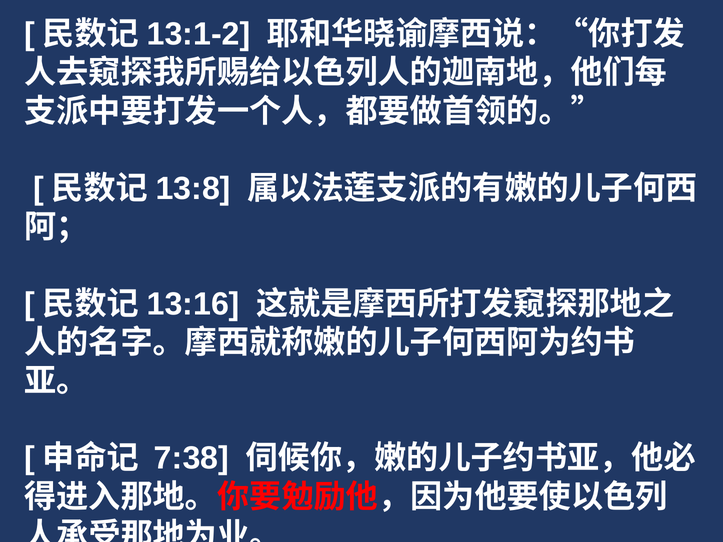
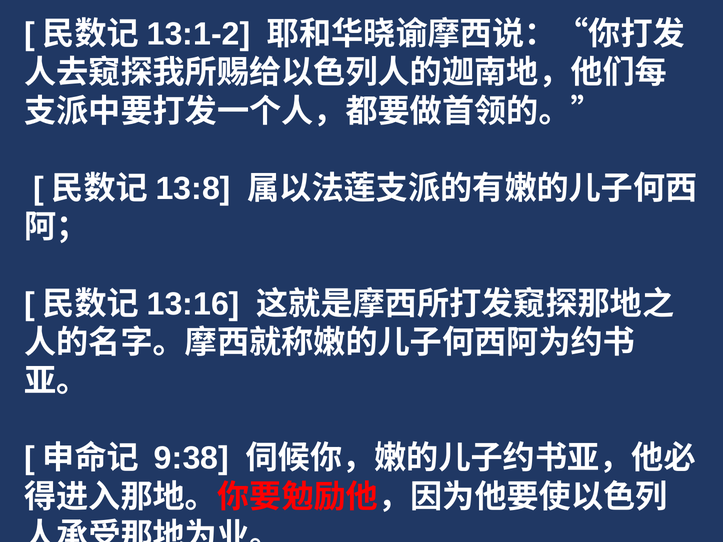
7:38: 7:38 -> 9:38 (191, 459)
